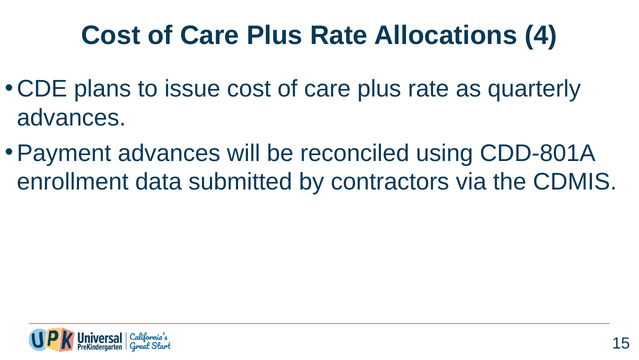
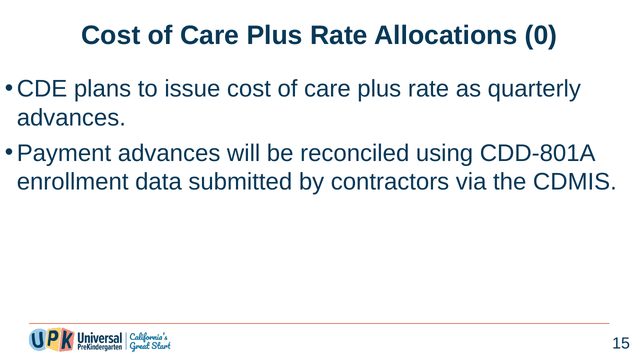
4: 4 -> 0 (541, 35)
